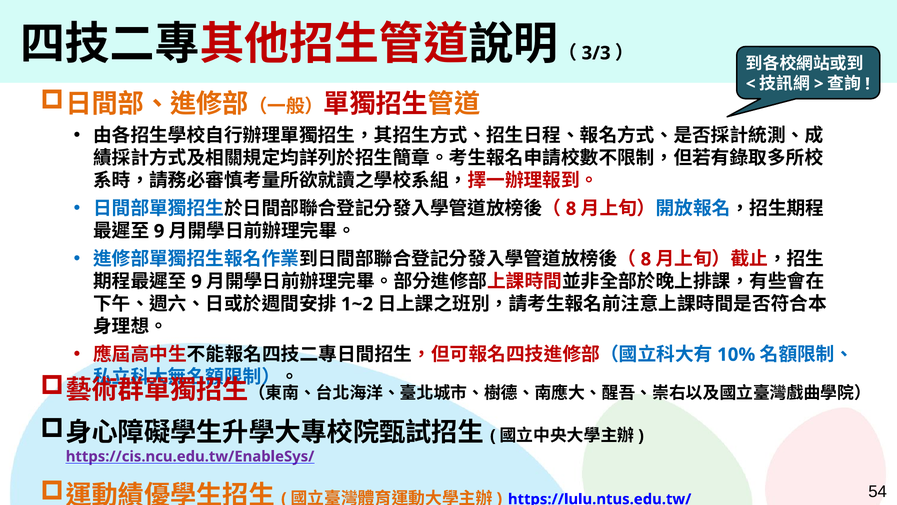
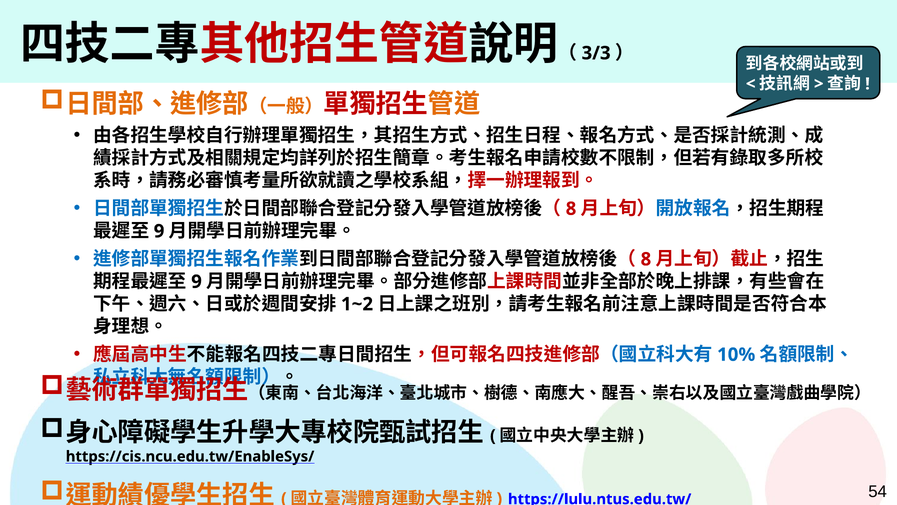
https://cis.ncu.edu.tw/EnableSys/ colour: purple -> black (190, 456)
